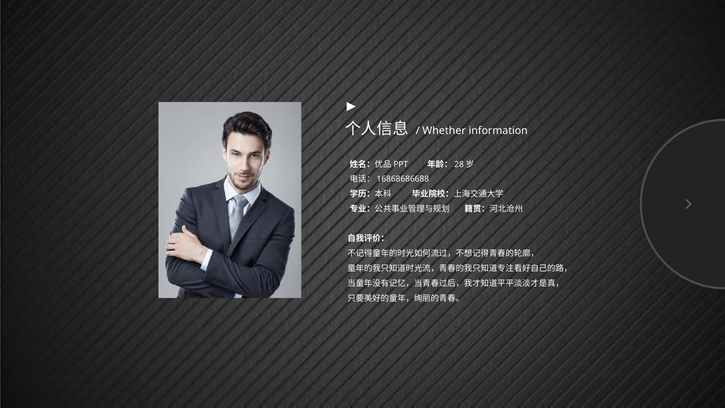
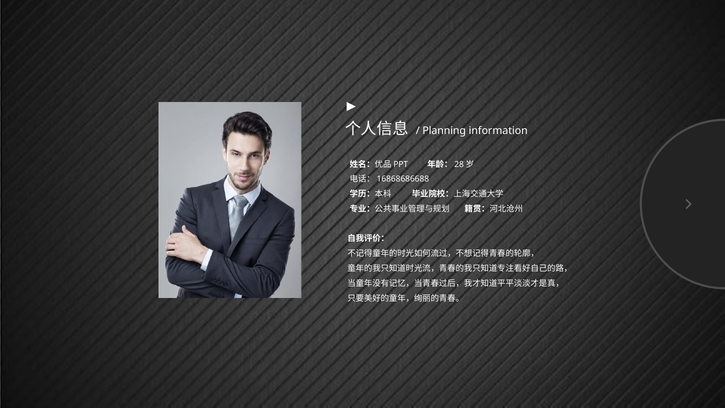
Whether: Whether -> Planning (444, 131)
